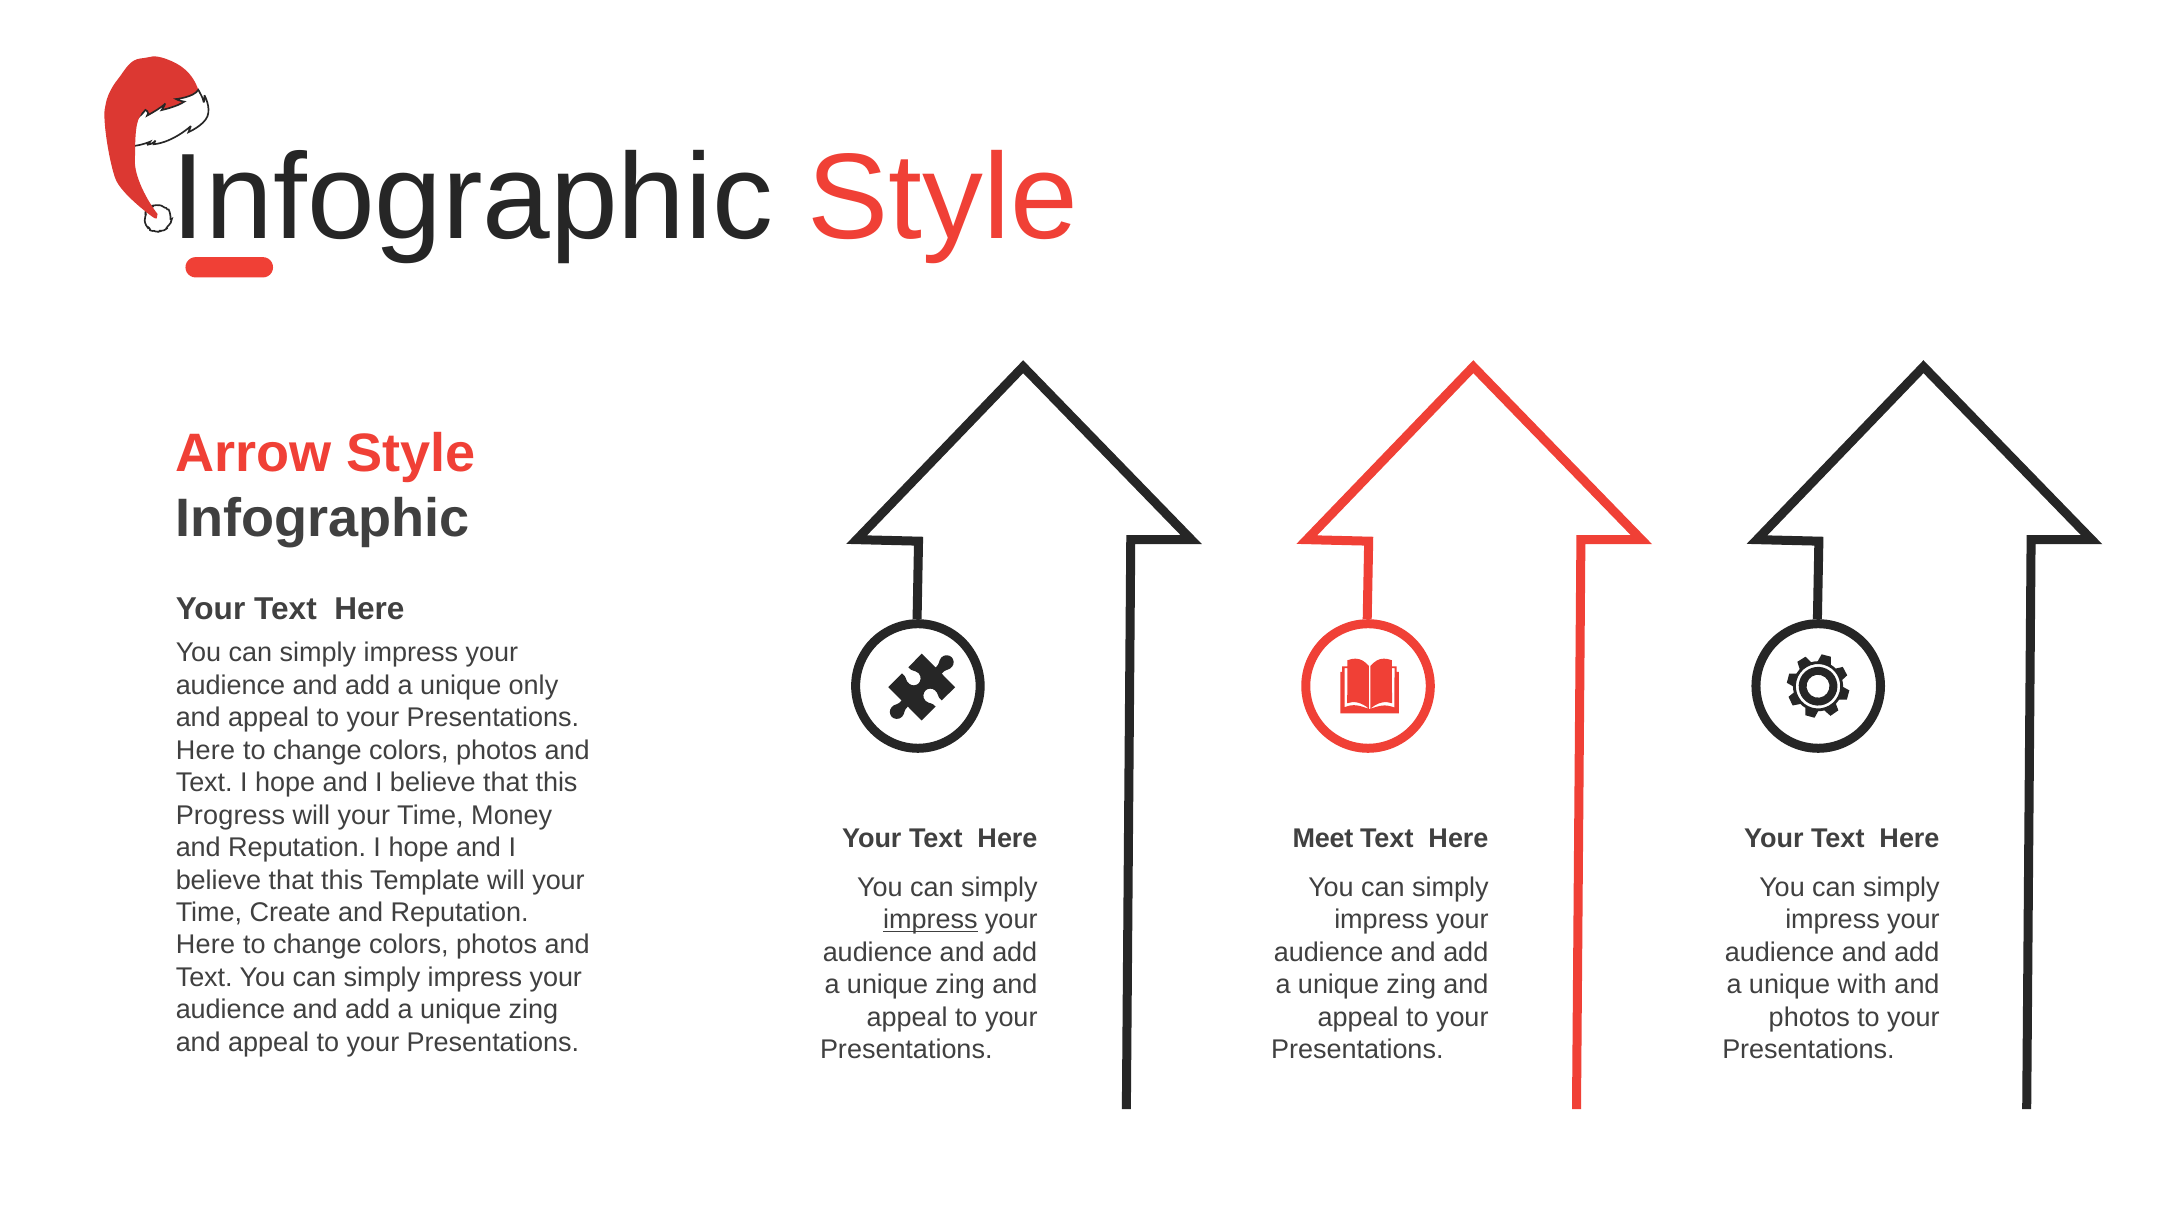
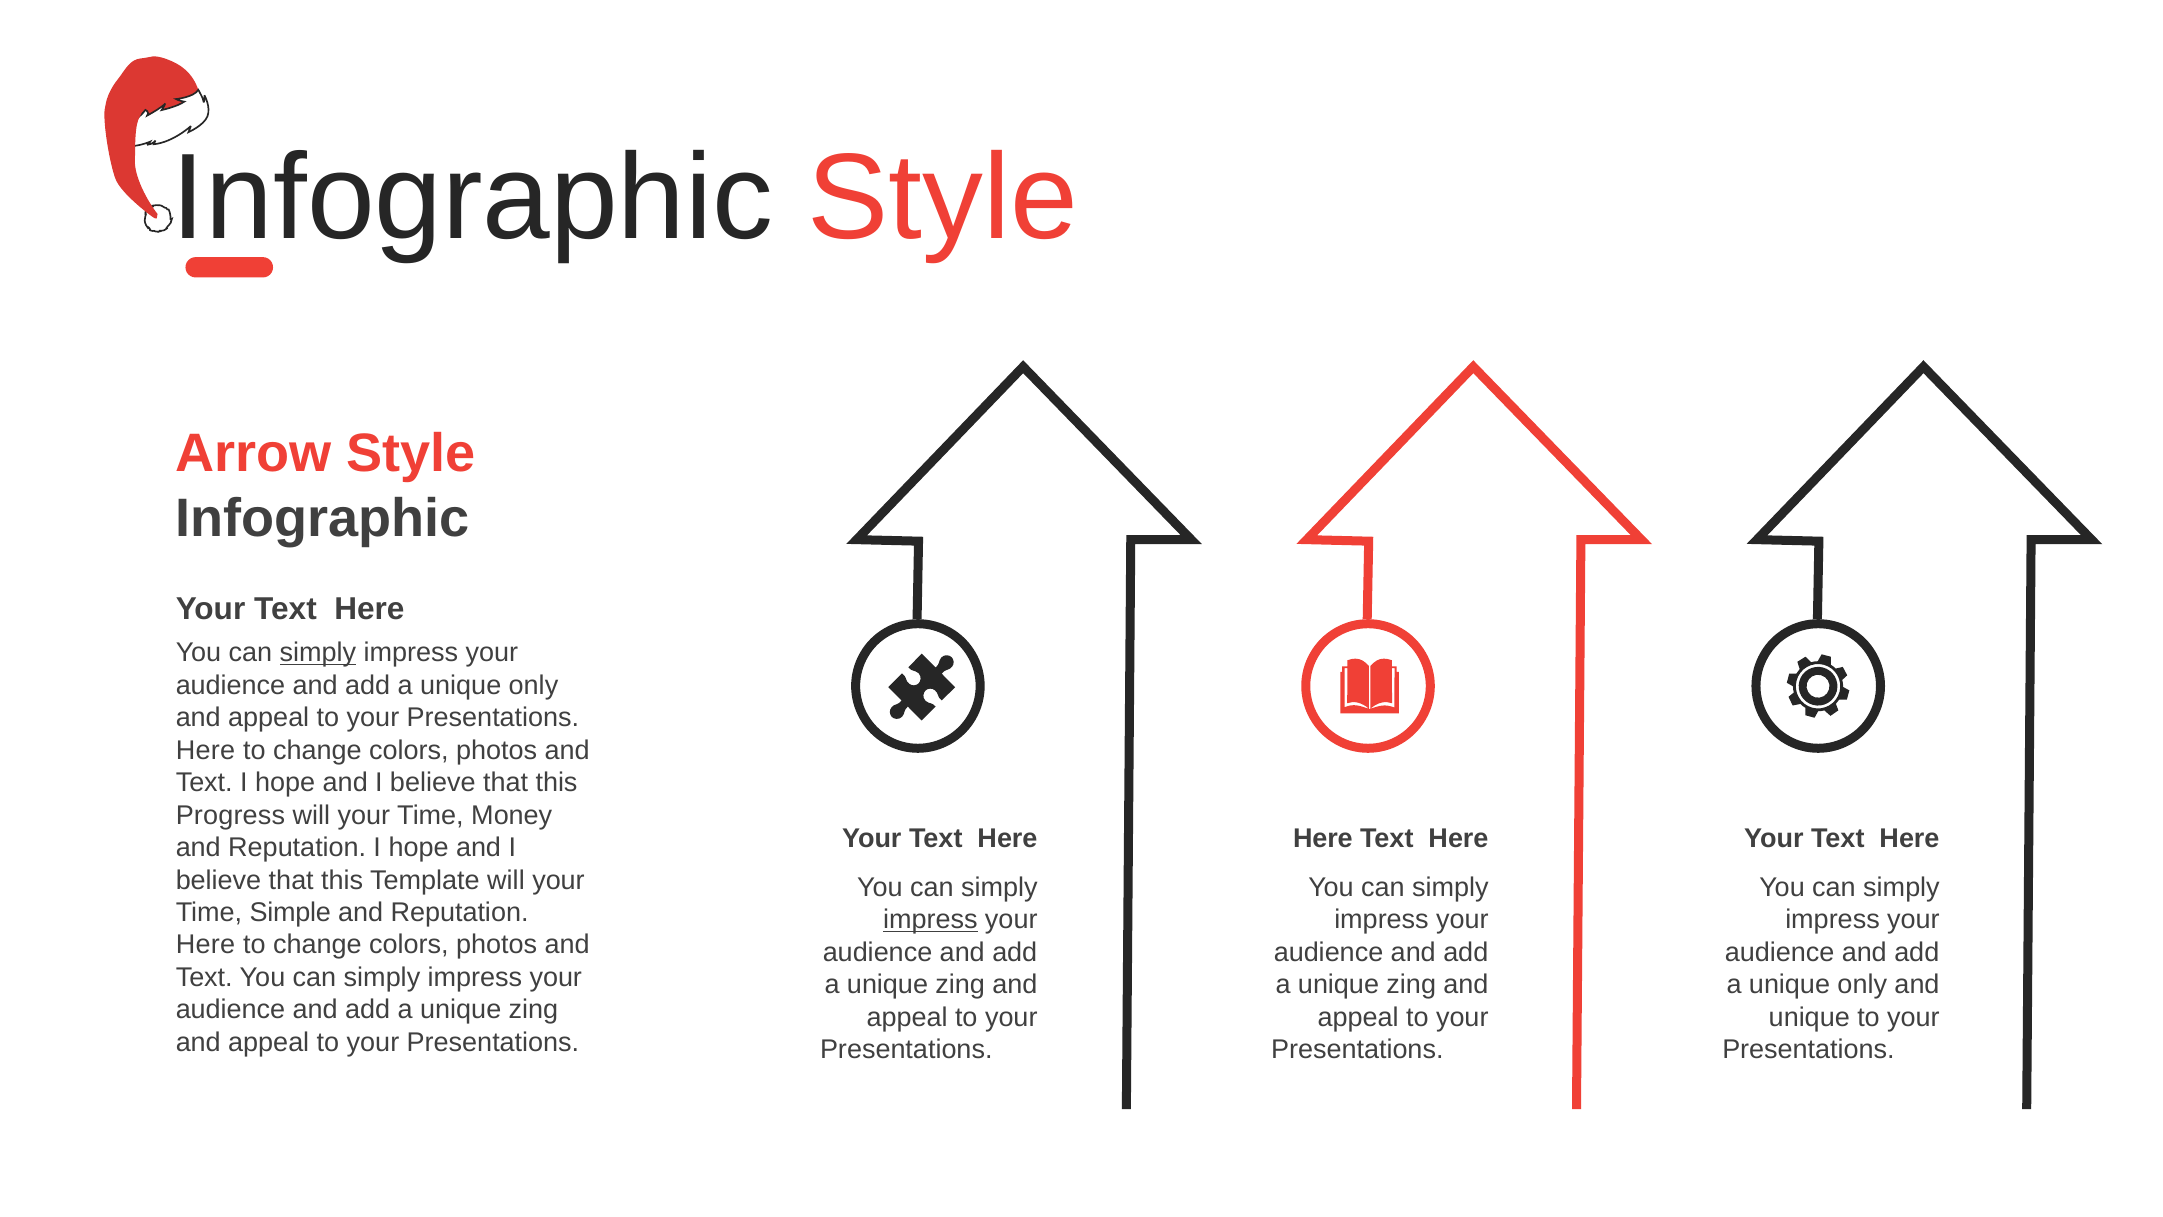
simply underline: none -> present (318, 653)
Meet: Meet -> Here (1323, 838)
Create: Create -> Simple (290, 912)
with: with -> only (1862, 984)
photos: photos -> unique (1809, 1017)
